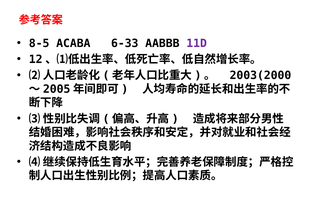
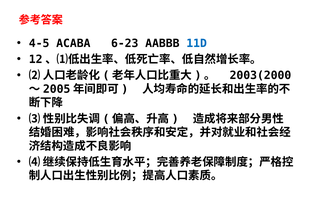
8-5: 8-5 -> 4-5 (39, 43)
6-33: 6-33 -> 6-23 (125, 43)
11D colour: purple -> blue (197, 43)
